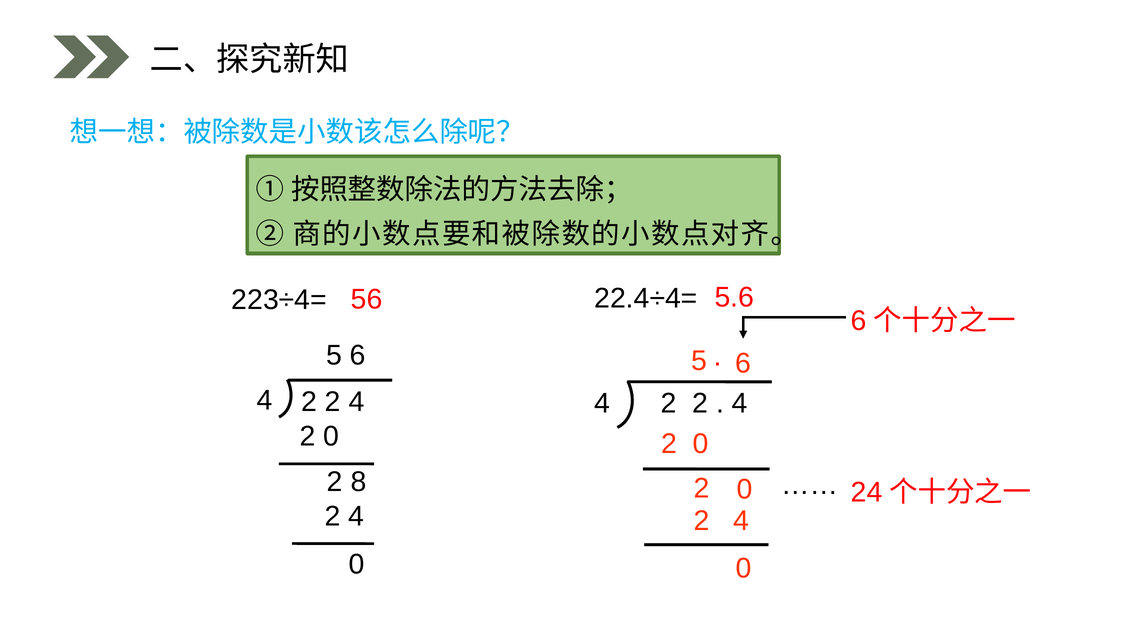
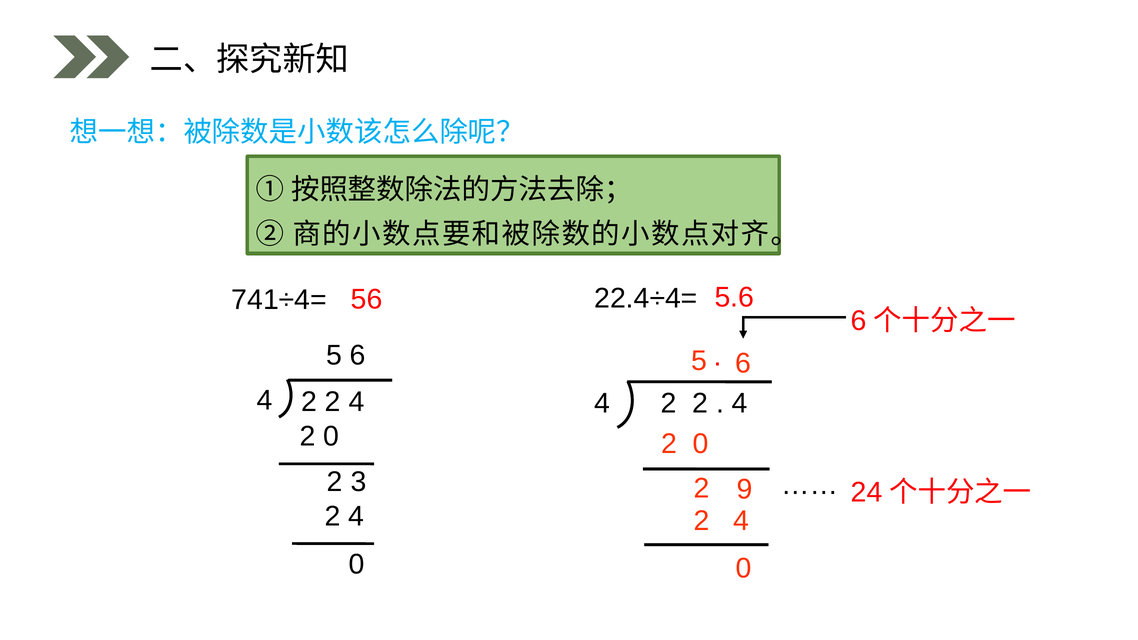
223÷4=: 223÷4= -> 741÷4= (279, 300)
8: 8 -> 3 (358, 482)
0: 0 -> 9 (745, 489)
